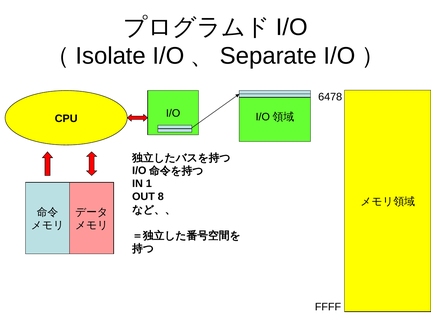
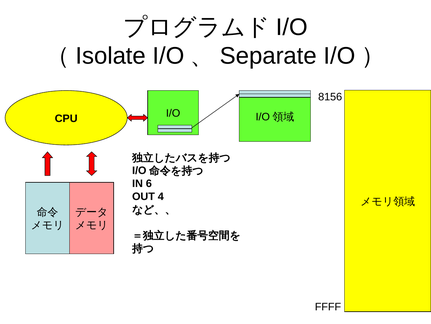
6478: 6478 -> 8156 (330, 97)
1: 1 -> 6 (149, 183)
8: 8 -> 4 (161, 196)
